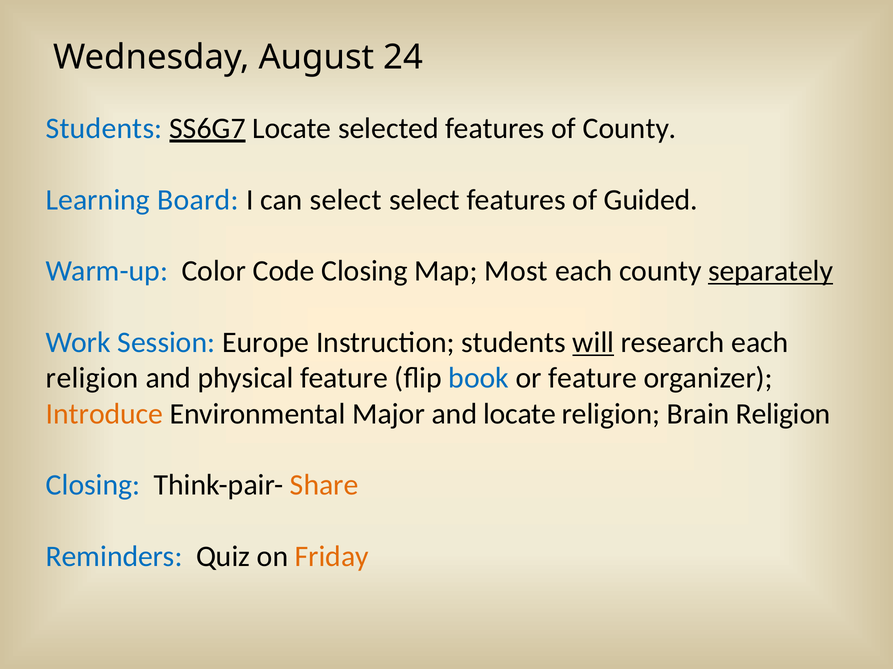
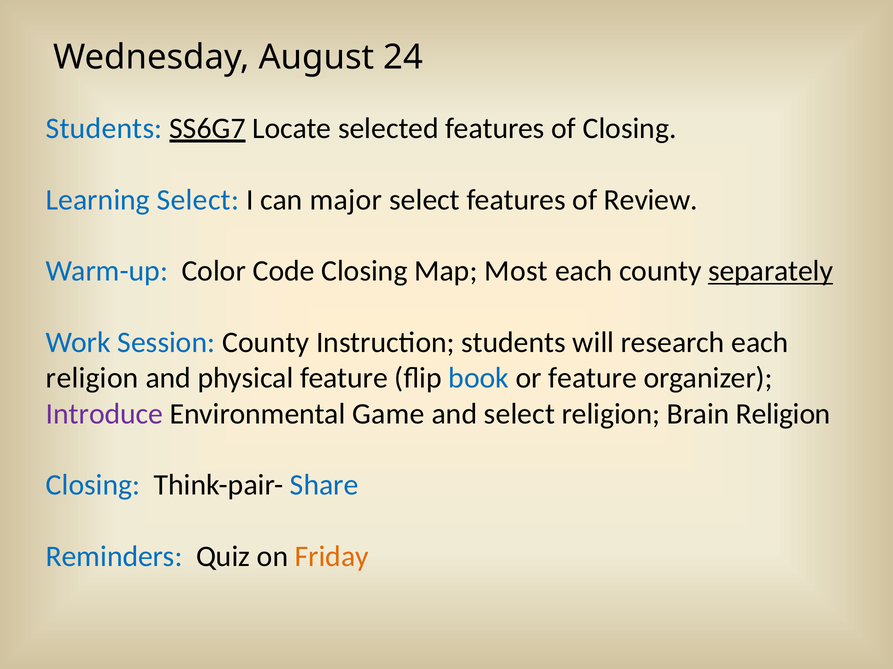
of County: County -> Closing (630, 128)
Learning Board: Board -> Select (198, 200)
can select: select -> major (346, 200)
Guided: Guided -> Review (651, 200)
Session Europe: Europe -> County (266, 343)
will underline: present -> none (593, 343)
Introduce colour: orange -> purple (105, 414)
Major: Major -> Game (388, 414)
and locate: locate -> select (519, 414)
Share colour: orange -> blue (324, 486)
